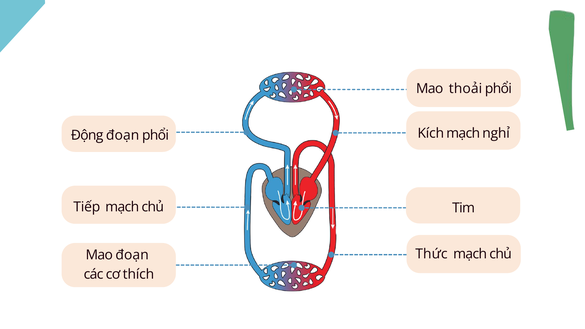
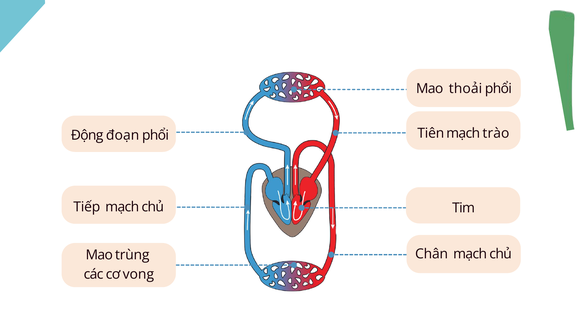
Kích: Kích -> Tiên (431, 133)
nghỉ: nghỉ -> trào (496, 133)
Thức: Thức -> Chân (432, 254)
Mao đoạn: đoạn -> trùng (132, 255)
thích: thích -> vong (138, 274)
